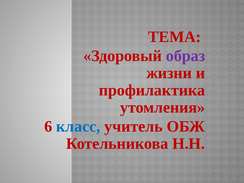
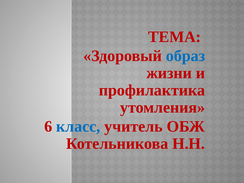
образ colour: purple -> blue (185, 56)
